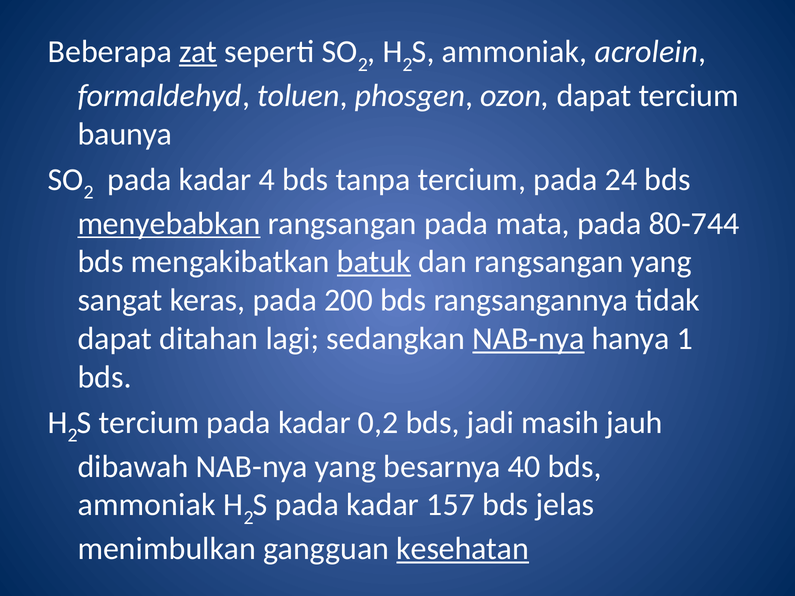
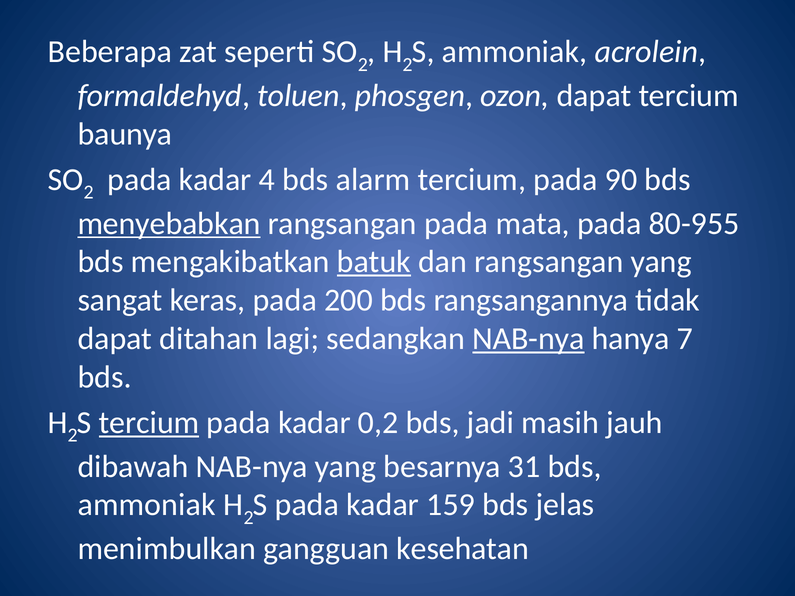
zat underline: present -> none (198, 52)
tanpa: tanpa -> alarm (373, 180)
24: 24 -> 90 (621, 180)
80-744: 80-744 -> 80-955 (694, 224)
1: 1 -> 7 (685, 339)
tercium underline: none -> present (149, 423)
40: 40 -> 31 (524, 467)
157: 157 -> 159 (451, 505)
kesehatan underline: present -> none (463, 549)
